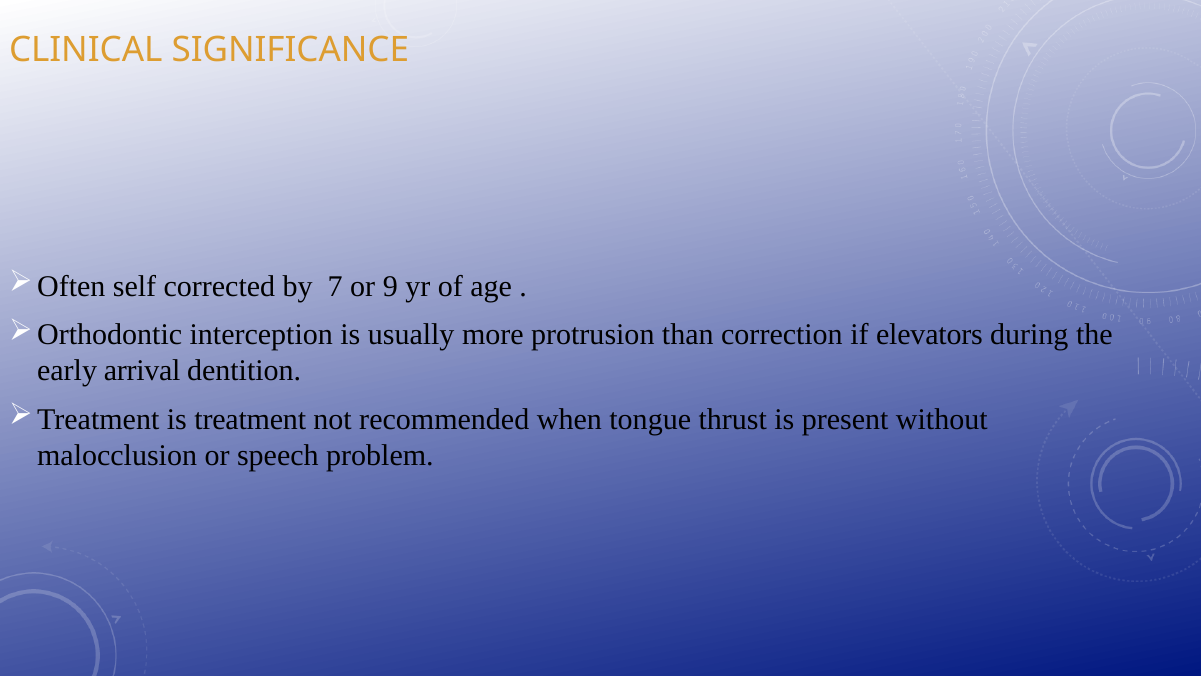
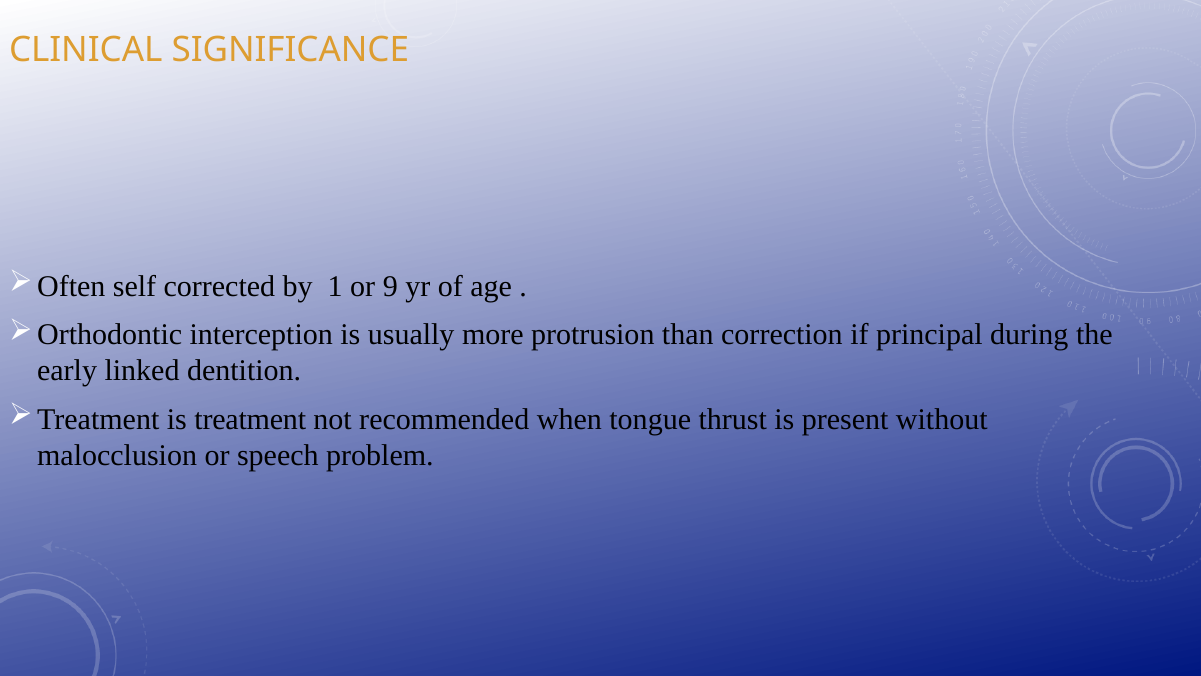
7: 7 -> 1 (335, 286)
elevators: elevators -> principal (929, 335)
arrival: arrival -> linked (142, 371)
